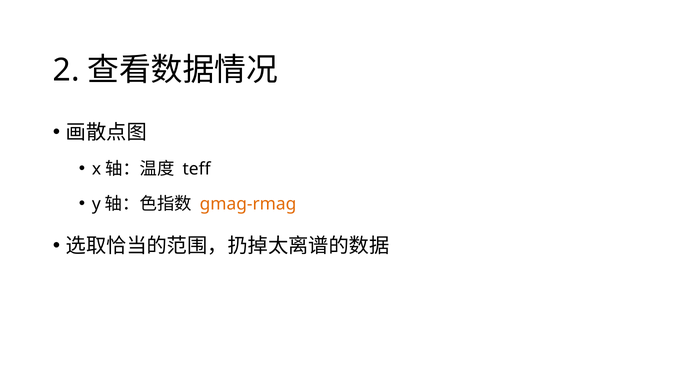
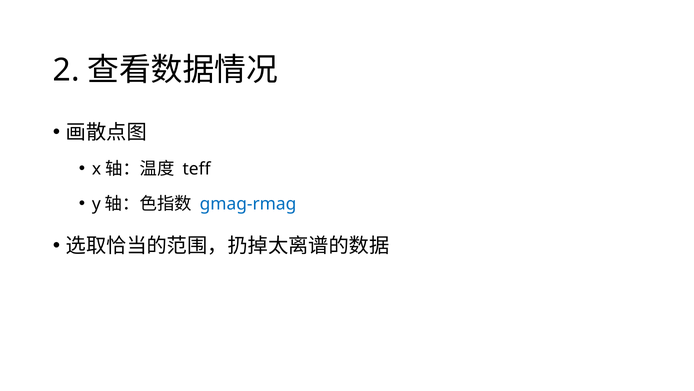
gmag-rmag colour: orange -> blue (248, 203)
